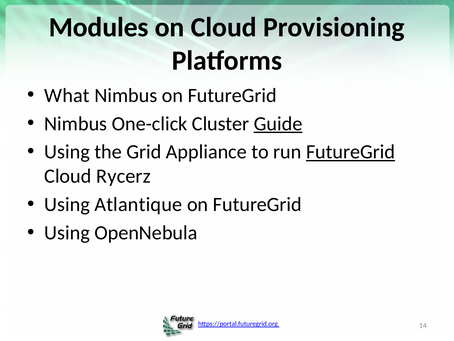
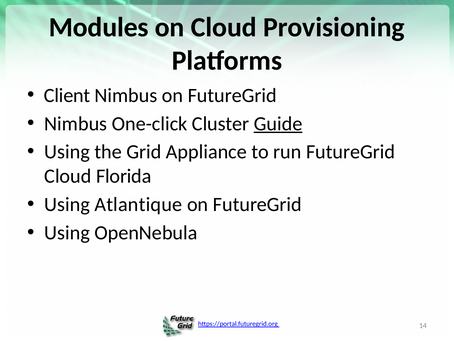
What: What -> Client (67, 95)
FutureGrid underline: present -> none (351, 152)
Rycerz: Rycerz -> Florida (124, 176)
